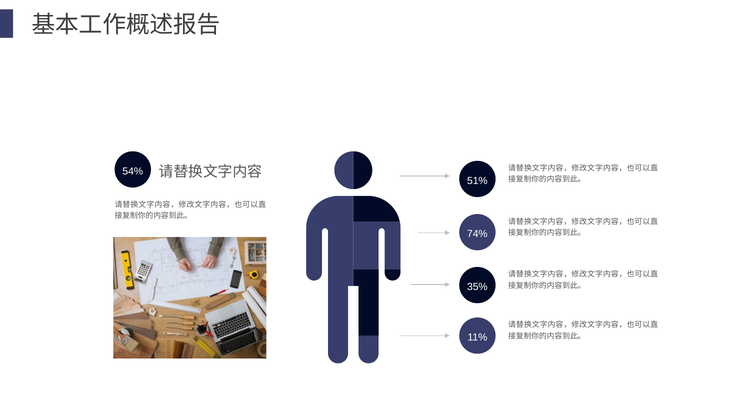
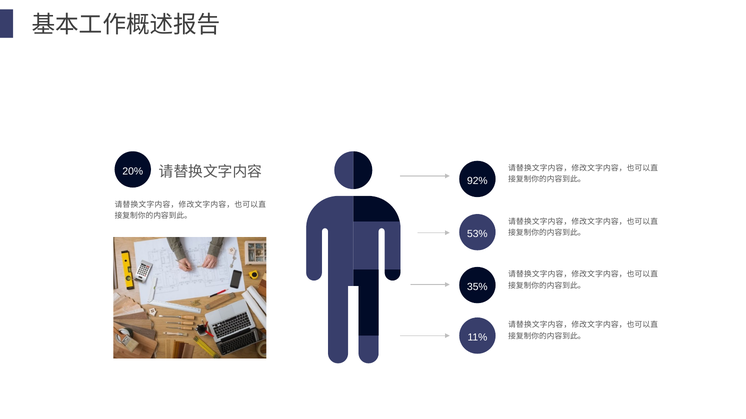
54%: 54% -> 20% (133, 172)
51%: 51% -> 92% (477, 181)
74%: 74% -> 53% (477, 234)
